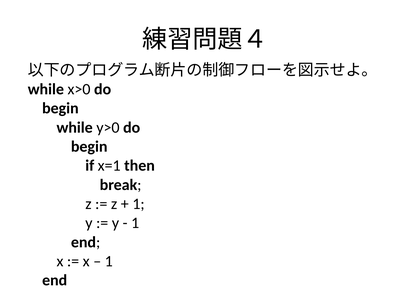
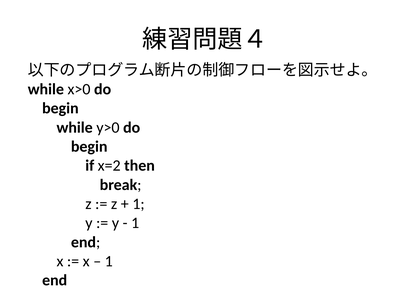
x=1: x=1 -> x=2 (109, 166)
